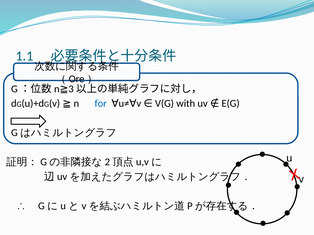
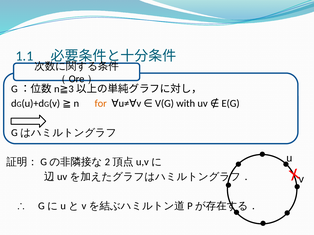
for colour: blue -> orange (101, 104)
